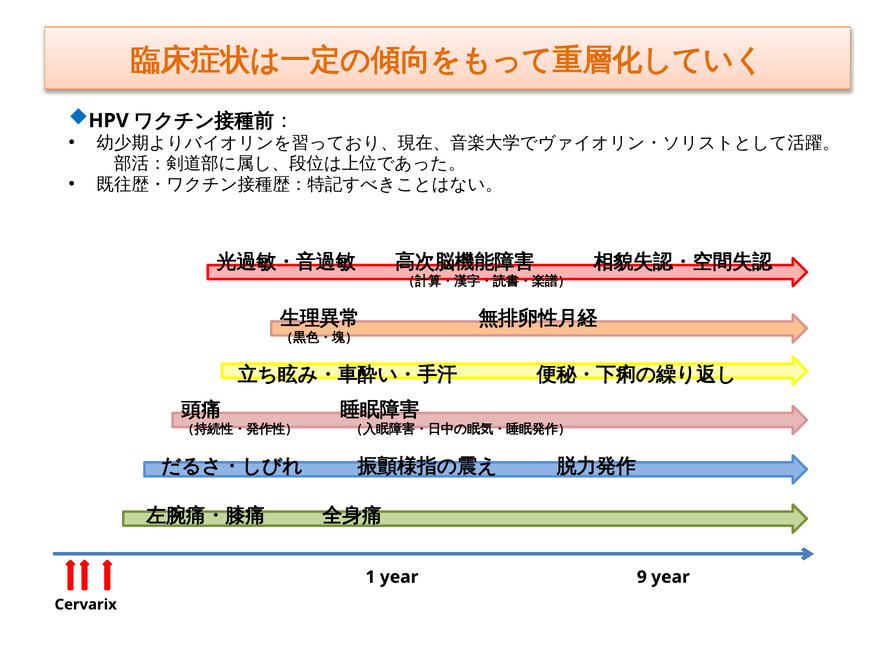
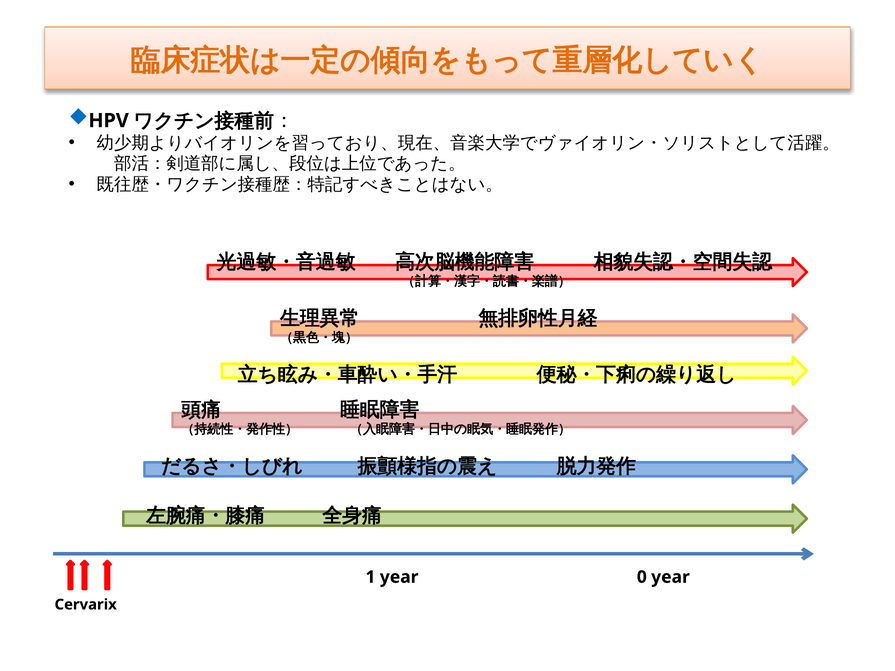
9: 9 -> 0 (642, 577)
